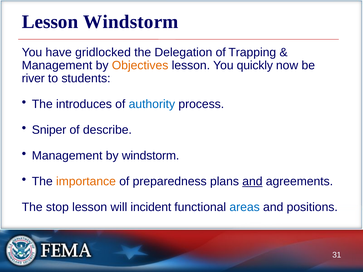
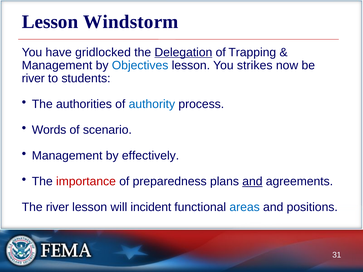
Delegation underline: none -> present (183, 52)
Objectives colour: orange -> blue (140, 65)
quickly: quickly -> strikes (255, 65)
introduces: introduces -> authorities (84, 104)
Sniper: Sniper -> Words (49, 130)
describe: describe -> scenario (107, 130)
by windstorm: windstorm -> effectively (151, 156)
importance colour: orange -> red (86, 182)
The stop: stop -> river (57, 207)
